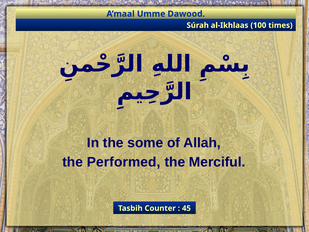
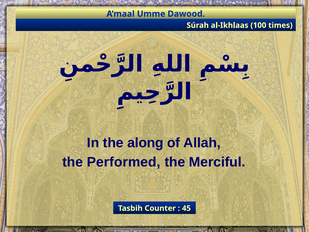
some: some -> along (145, 143)
